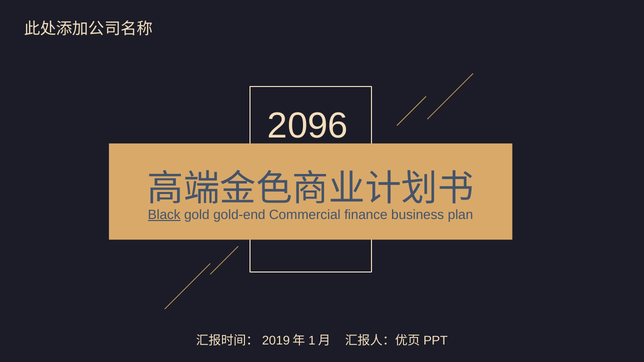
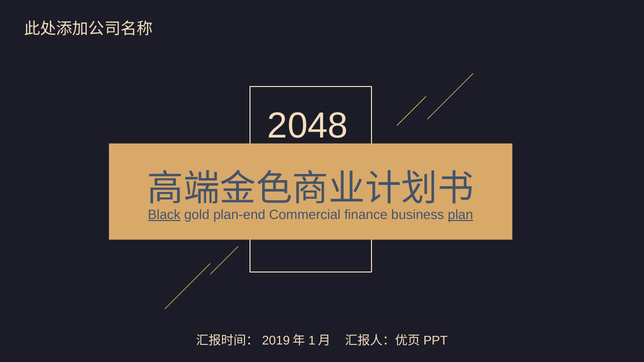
2096: 2096 -> 2048 (308, 126)
gold-end: gold-end -> plan-end (239, 215)
plan underline: none -> present (460, 215)
